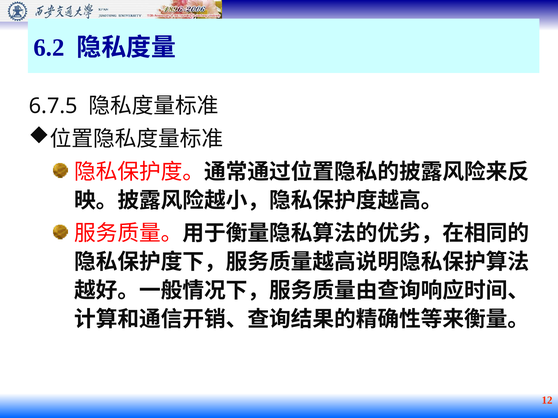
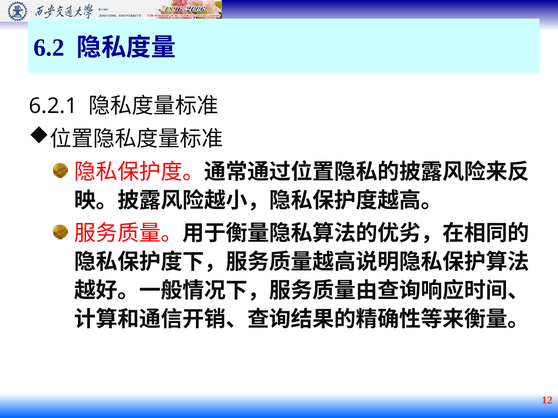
6.7.5: 6.7.5 -> 6.2.1 (53, 106)
